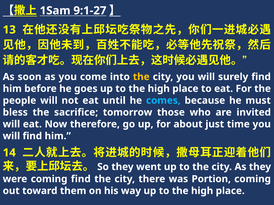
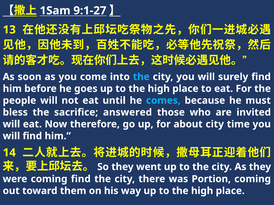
the colour: yellow -> light blue (141, 77)
tomorrow: tomorrow -> answered (127, 113)
about just: just -> city (215, 124)
